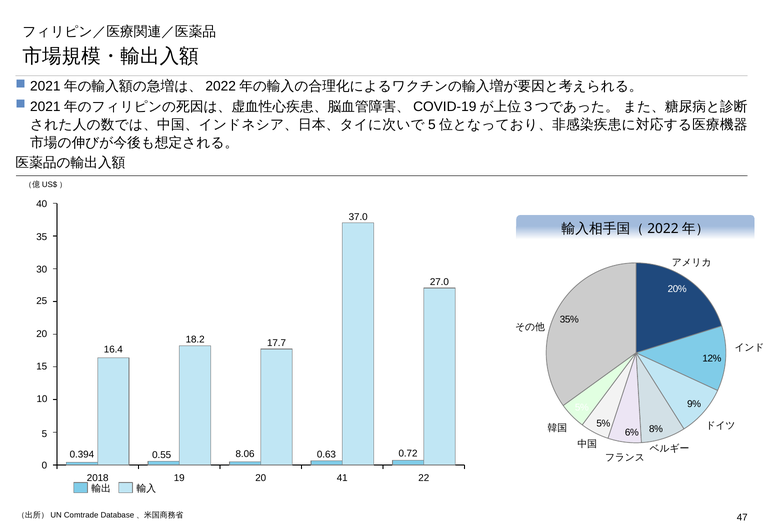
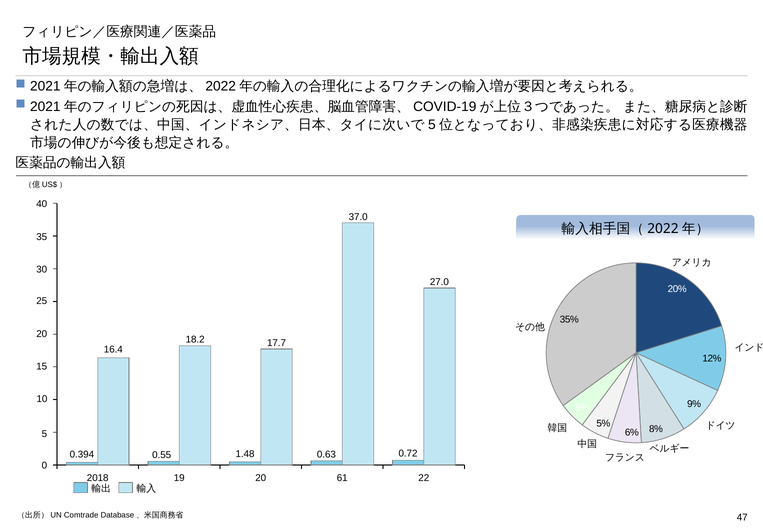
8.06: 8.06 -> 1.48 (245, 453)
41: 41 -> 61 (342, 478)
